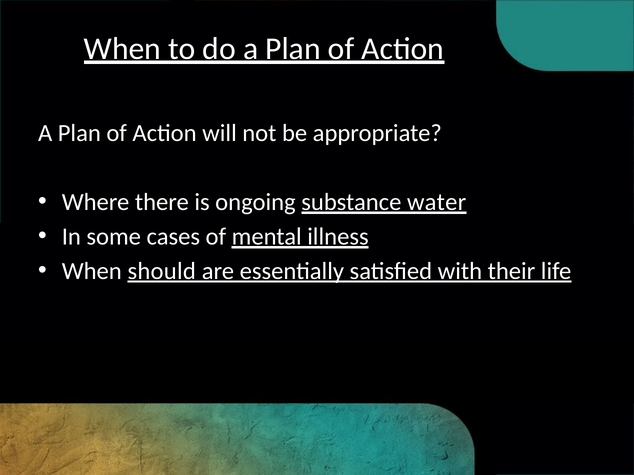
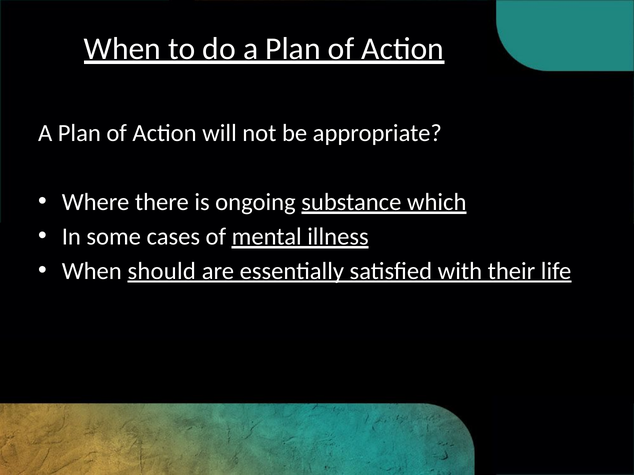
water: water -> which (437, 202)
